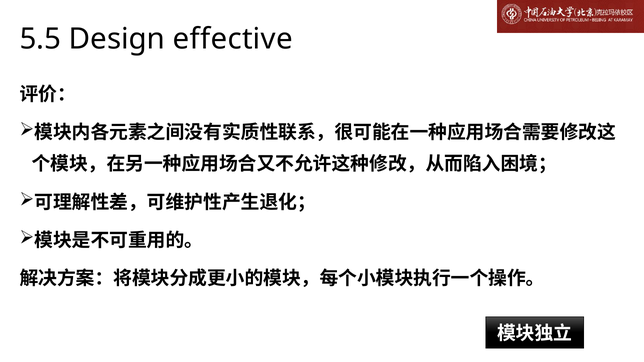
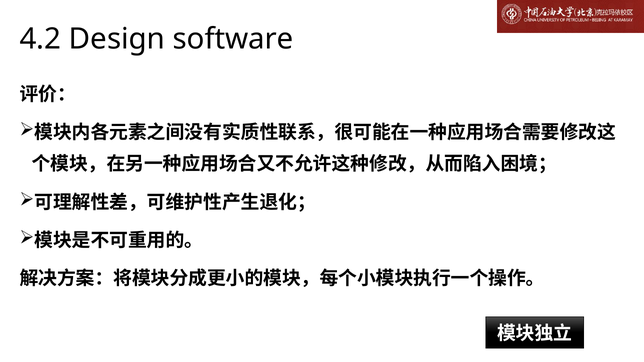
5.5: 5.5 -> 4.2 (40, 39)
effective: effective -> software (233, 39)
